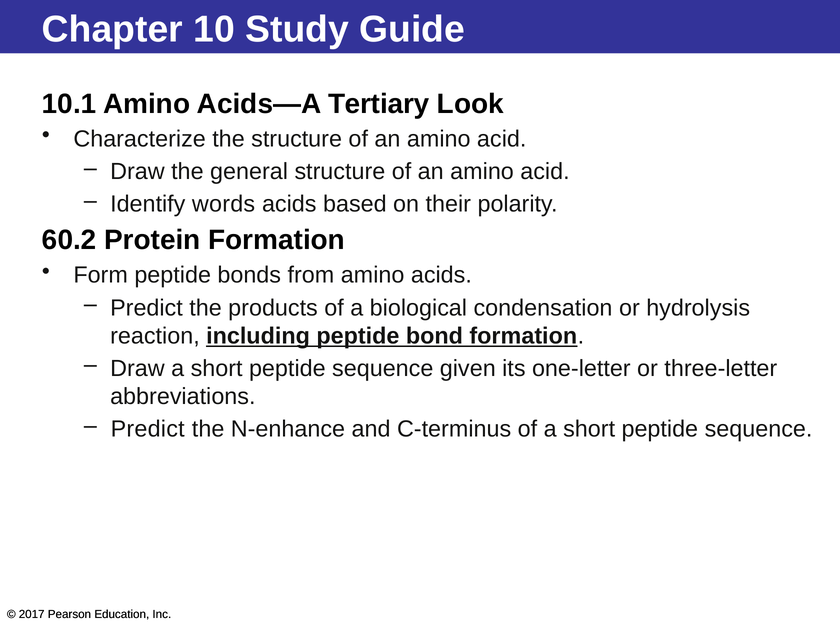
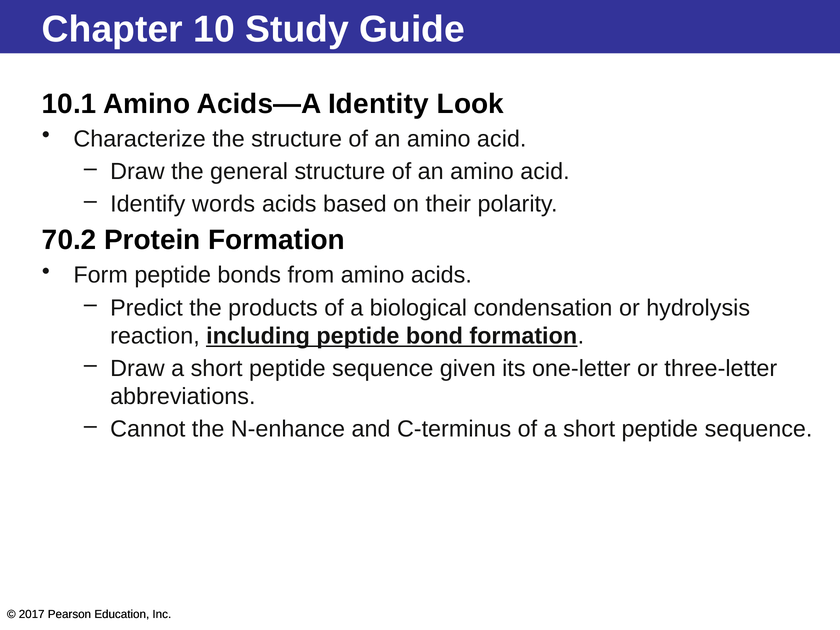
Tertiary: Tertiary -> Identity (378, 104)
60.2: 60.2 -> 70.2 (69, 240)
Predict: Predict -> Cannot (148, 429)
